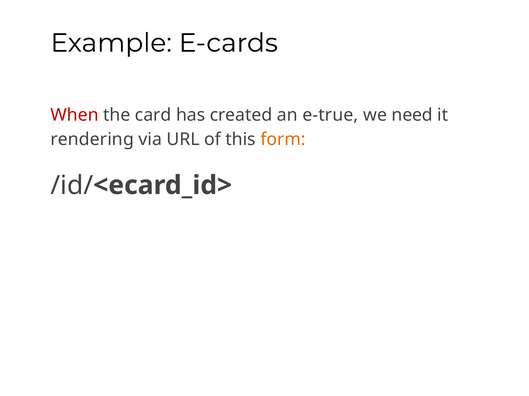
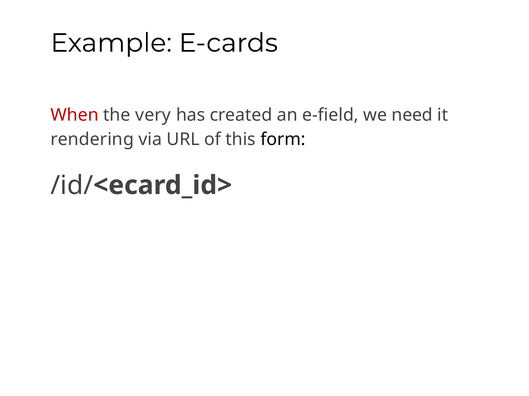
card: card -> very (153, 115)
e-true: e-true -> e-field (330, 115)
form colour: orange -> black (283, 140)
